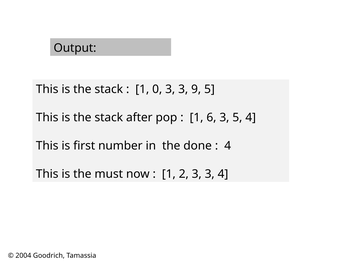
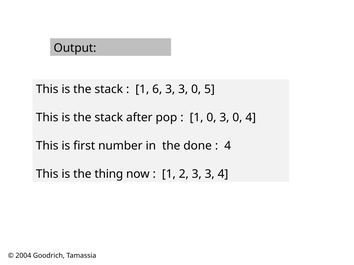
0: 0 -> 6 (157, 89)
3 3 9: 9 -> 0 (196, 89)
1 6: 6 -> 0 (211, 118)
5: 5 -> 0 (237, 118)
must: must -> thing (109, 174)
